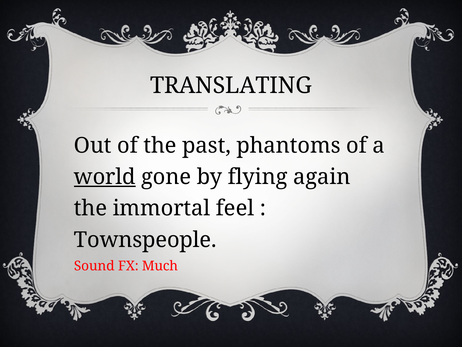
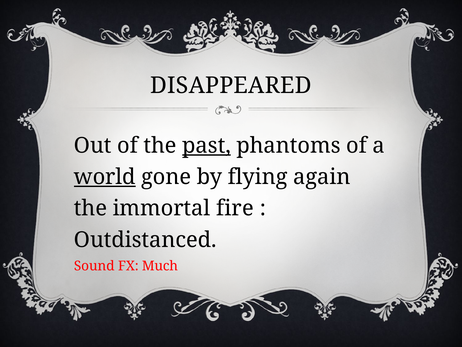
TRANSLATING: TRANSLATING -> DISAPPEARED (231, 86)
past underline: none -> present (207, 145)
feel: feel -> fire (235, 208)
Townspeople: Townspeople -> Outdistanced (145, 240)
